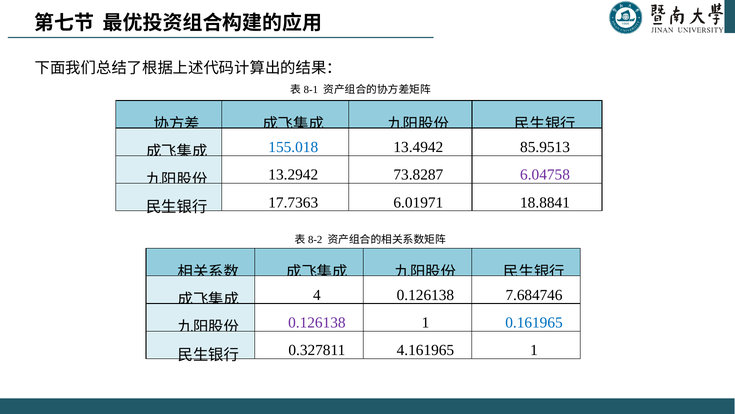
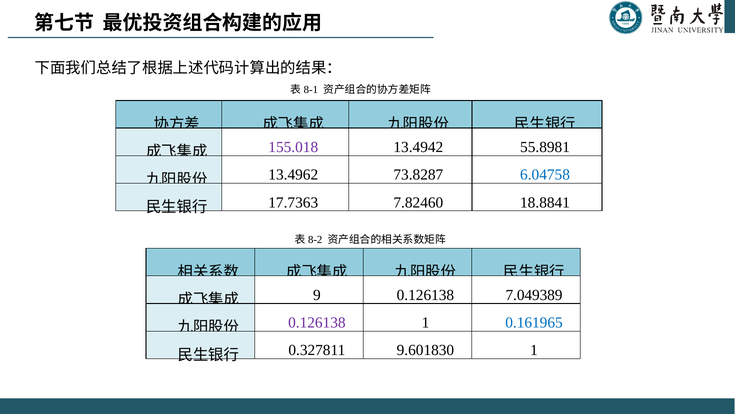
155.018 colour: blue -> purple (293, 147)
85.9513: 85.9513 -> 55.8981 (545, 147)
13.2942: 13.2942 -> 13.4962 (293, 175)
6.04758 colour: purple -> blue (545, 175)
6.01971: 6.01971 -> 7.82460 (418, 202)
4: 4 -> 9 (317, 295)
7.684746: 7.684746 -> 7.049389 (534, 295)
4.161965: 4.161965 -> 9.601830 (425, 350)
